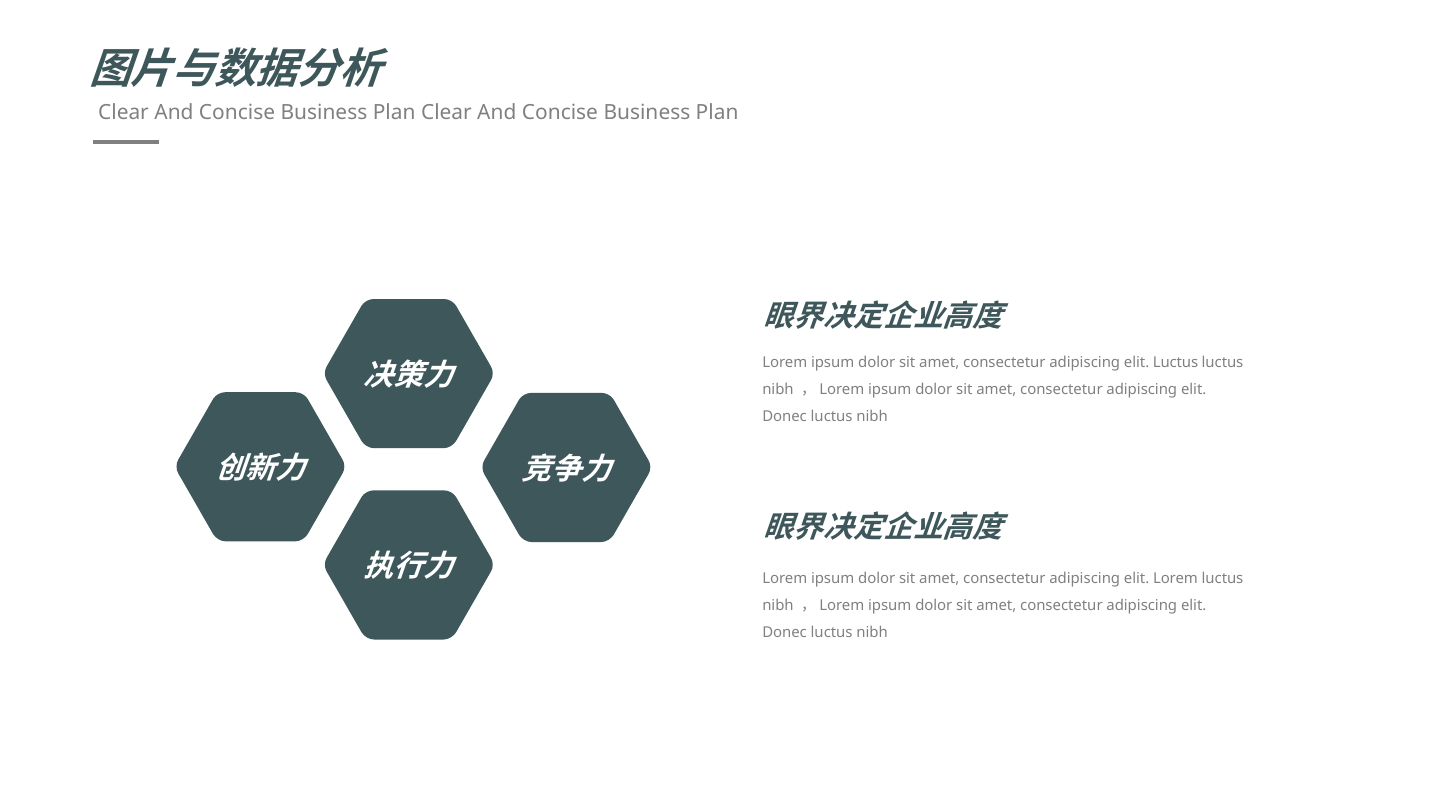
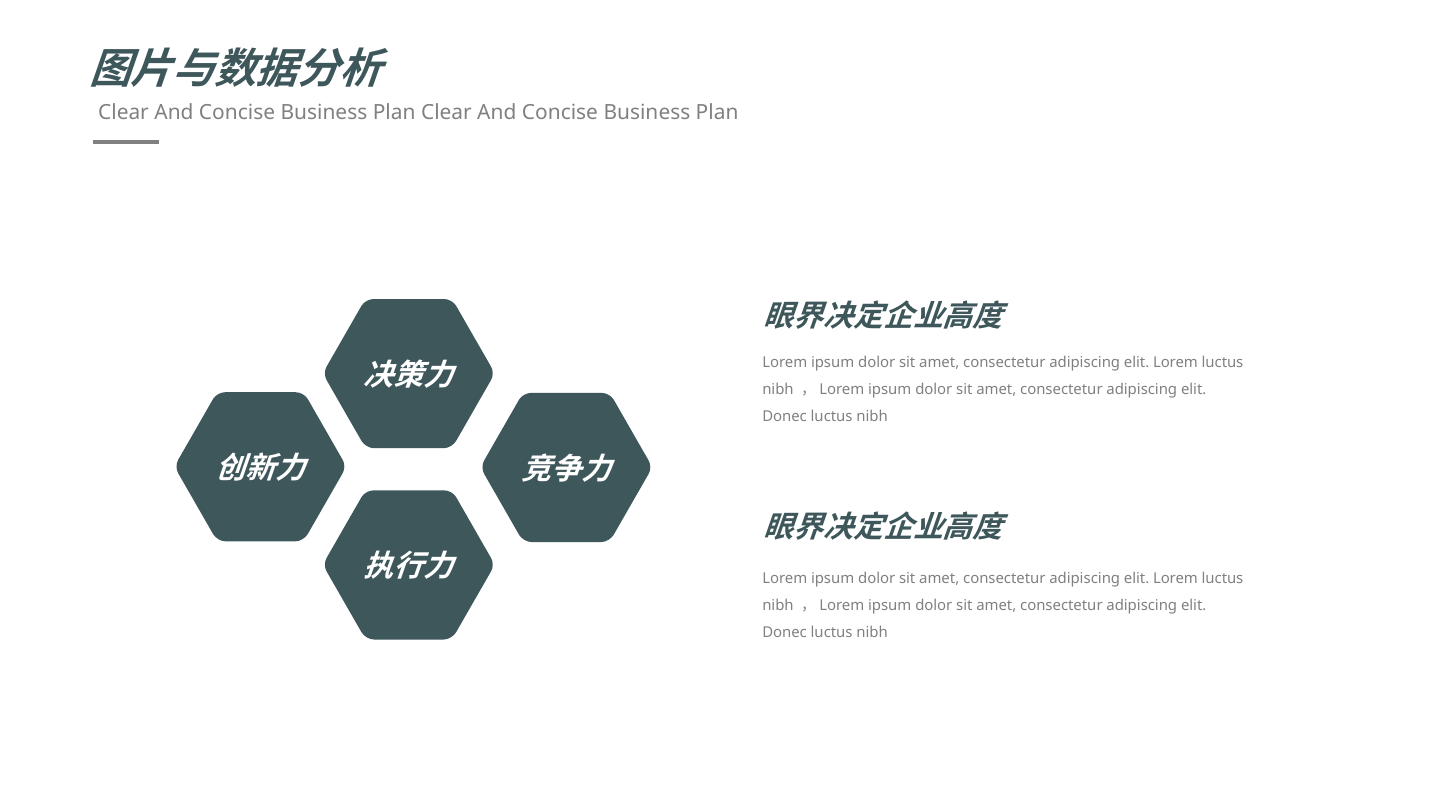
Luctus: Luctus -> Lorem (1176, 363)
